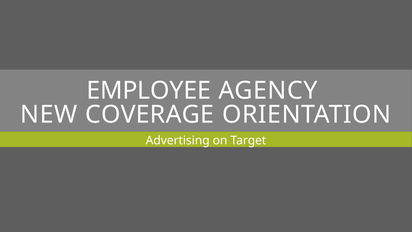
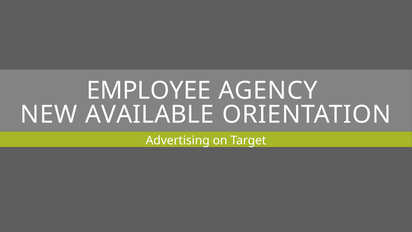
COVERAGE: COVERAGE -> AVAILABLE (150, 114)
